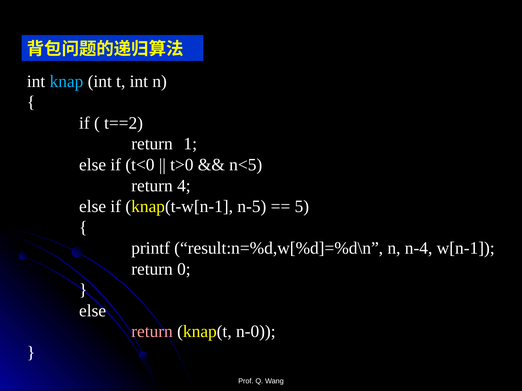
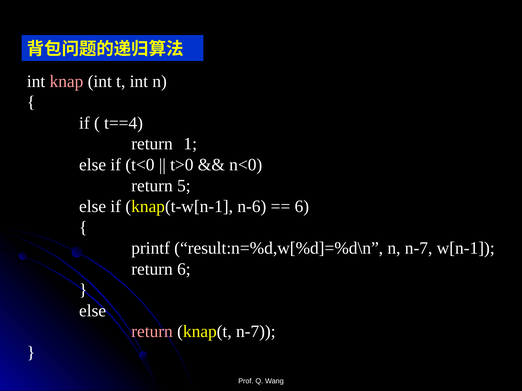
knap colour: light blue -> pink (66, 81)
t==2: t==2 -> t==4 (124, 123)
n<5: n<5 -> n<0 (246, 165)
4: 4 -> 5 (184, 186)
n-5: n-5 -> n-6 (252, 207)
5: 5 -> 6 (302, 207)
n n-4: n-4 -> n-7 (419, 248)
return 0: 0 -> 6 (184, 269)
knap(t n-0: n-0 -> n-7 (256, 332)
